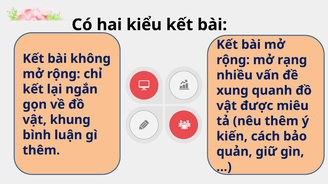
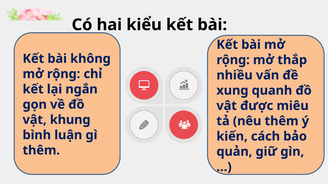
rạng: rạng -> thắp (292, 60)
